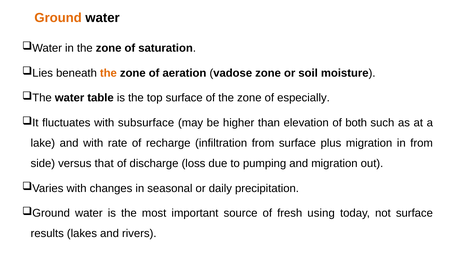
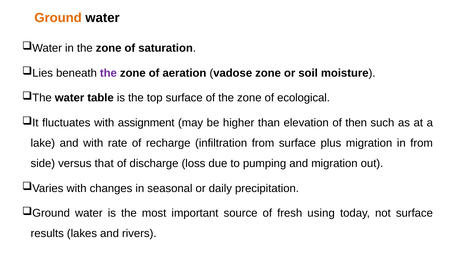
the colour: orange -> purple (108, 73)
especially: especially -> ecological (304, 98)
subsurface: subsurface -> assignment (146, 123)
both: both -> then (356, 123)
